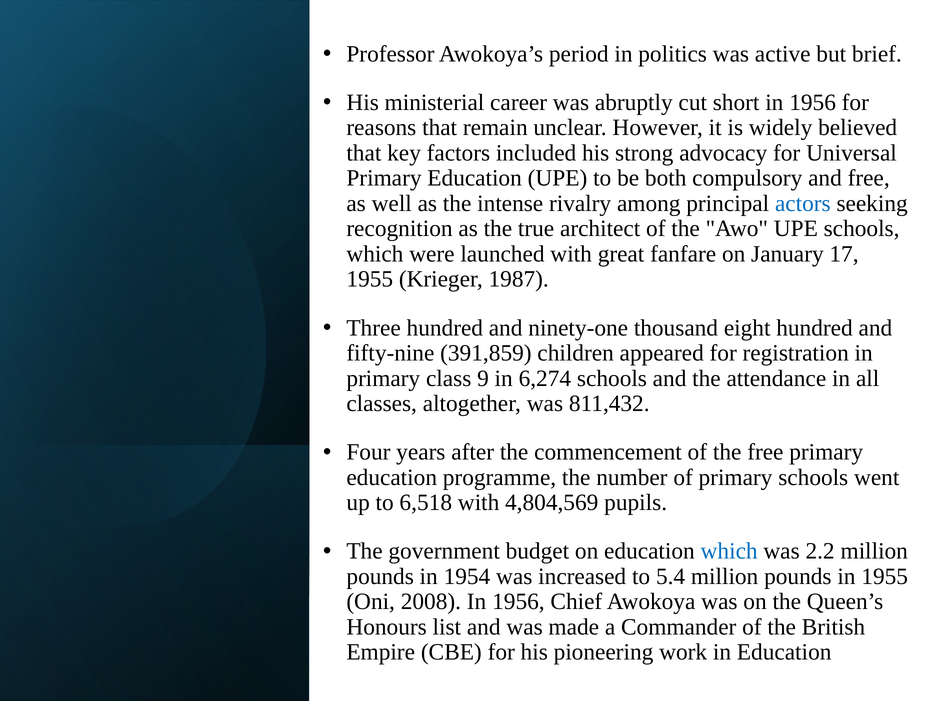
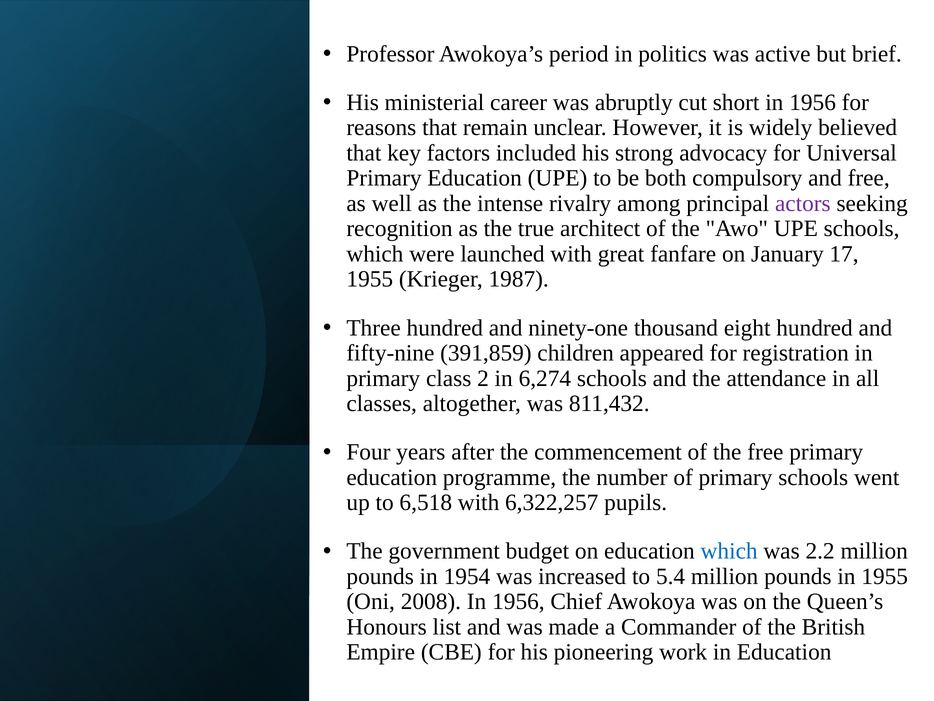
actors colour: blue -> purple (803, 203)
9: 9 -> 2 (483, 378)
4,804,569: 4,804,569 -> 6,322,257 (552, 502)
